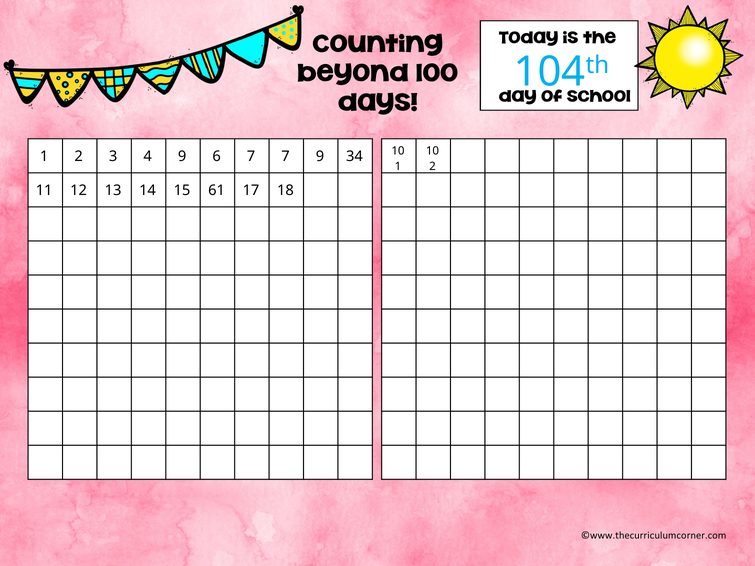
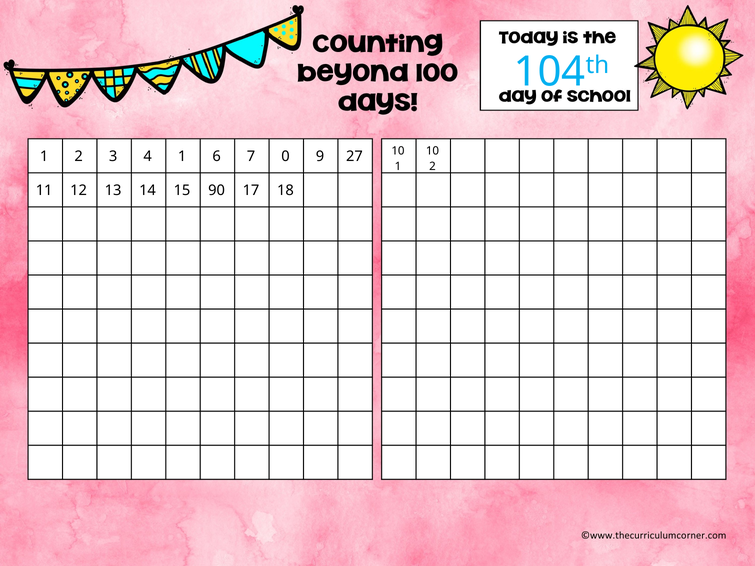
4 9: 9 -> 1 (182, 156)
7 7: 7 -> 0 (286, 156)
34: 34 -> 27 (354, 156)
61: 61 -> 90 (217, 190)
